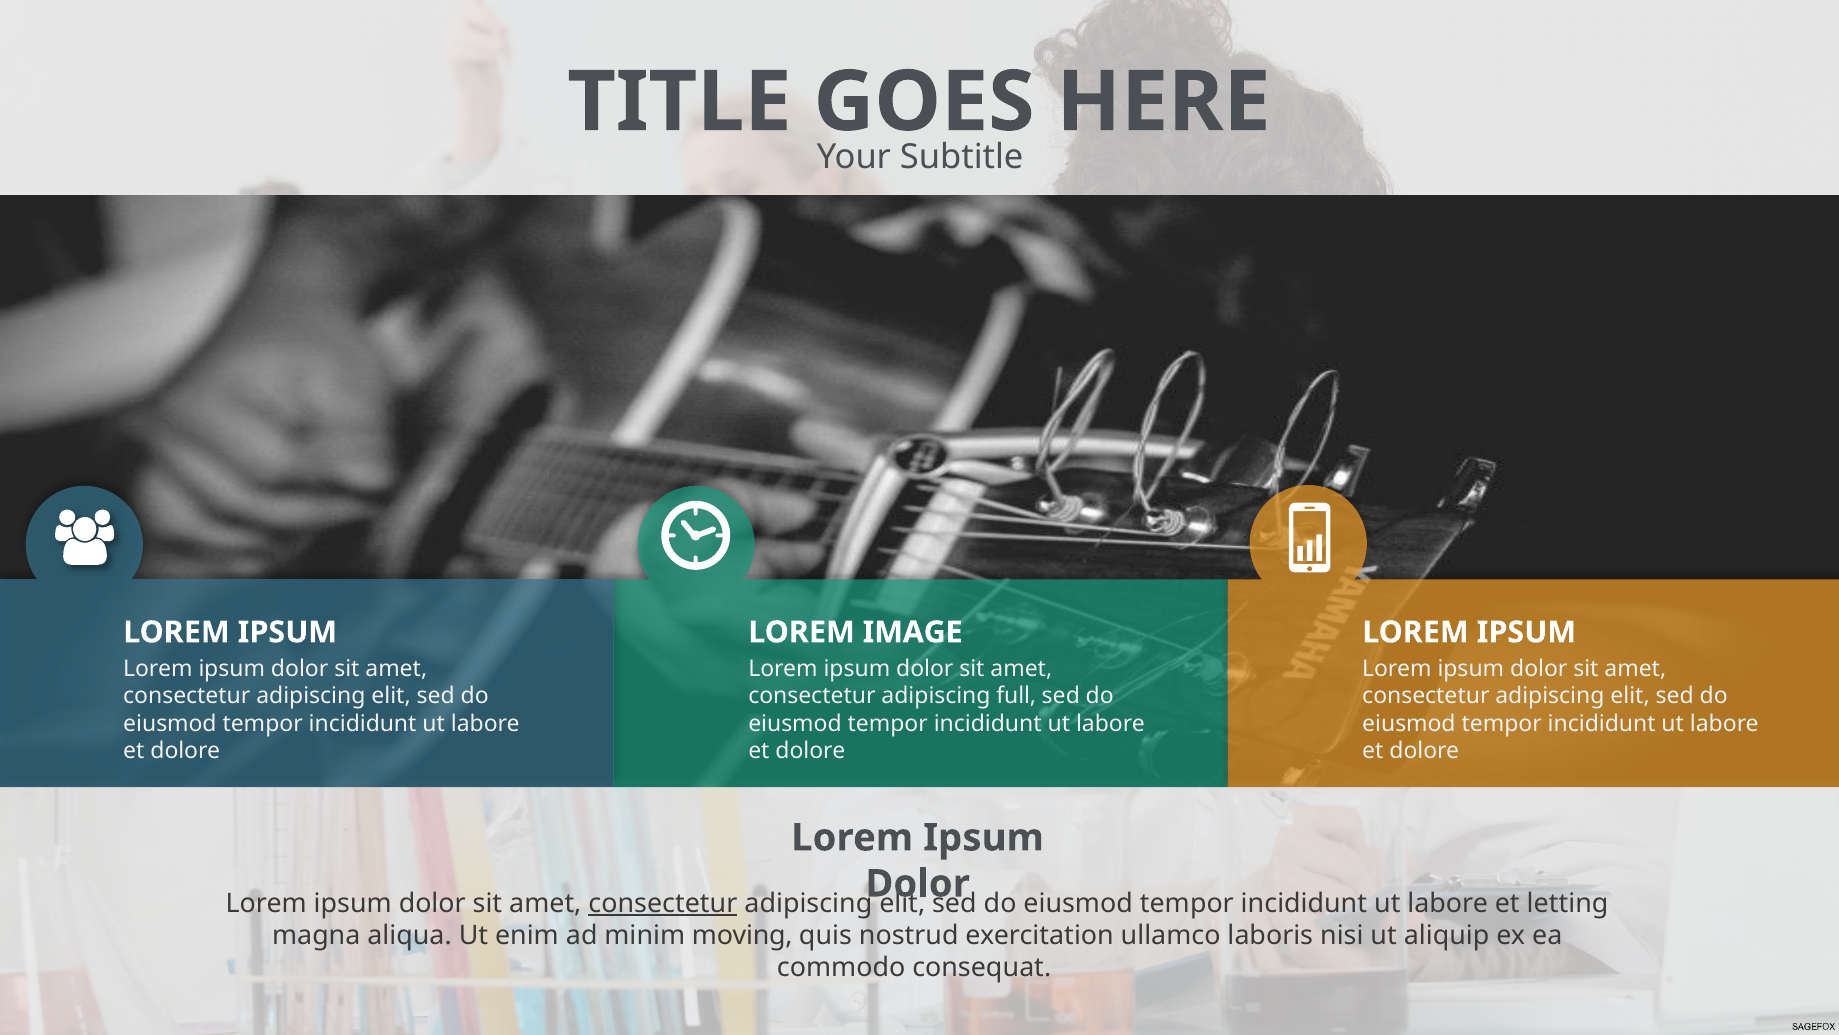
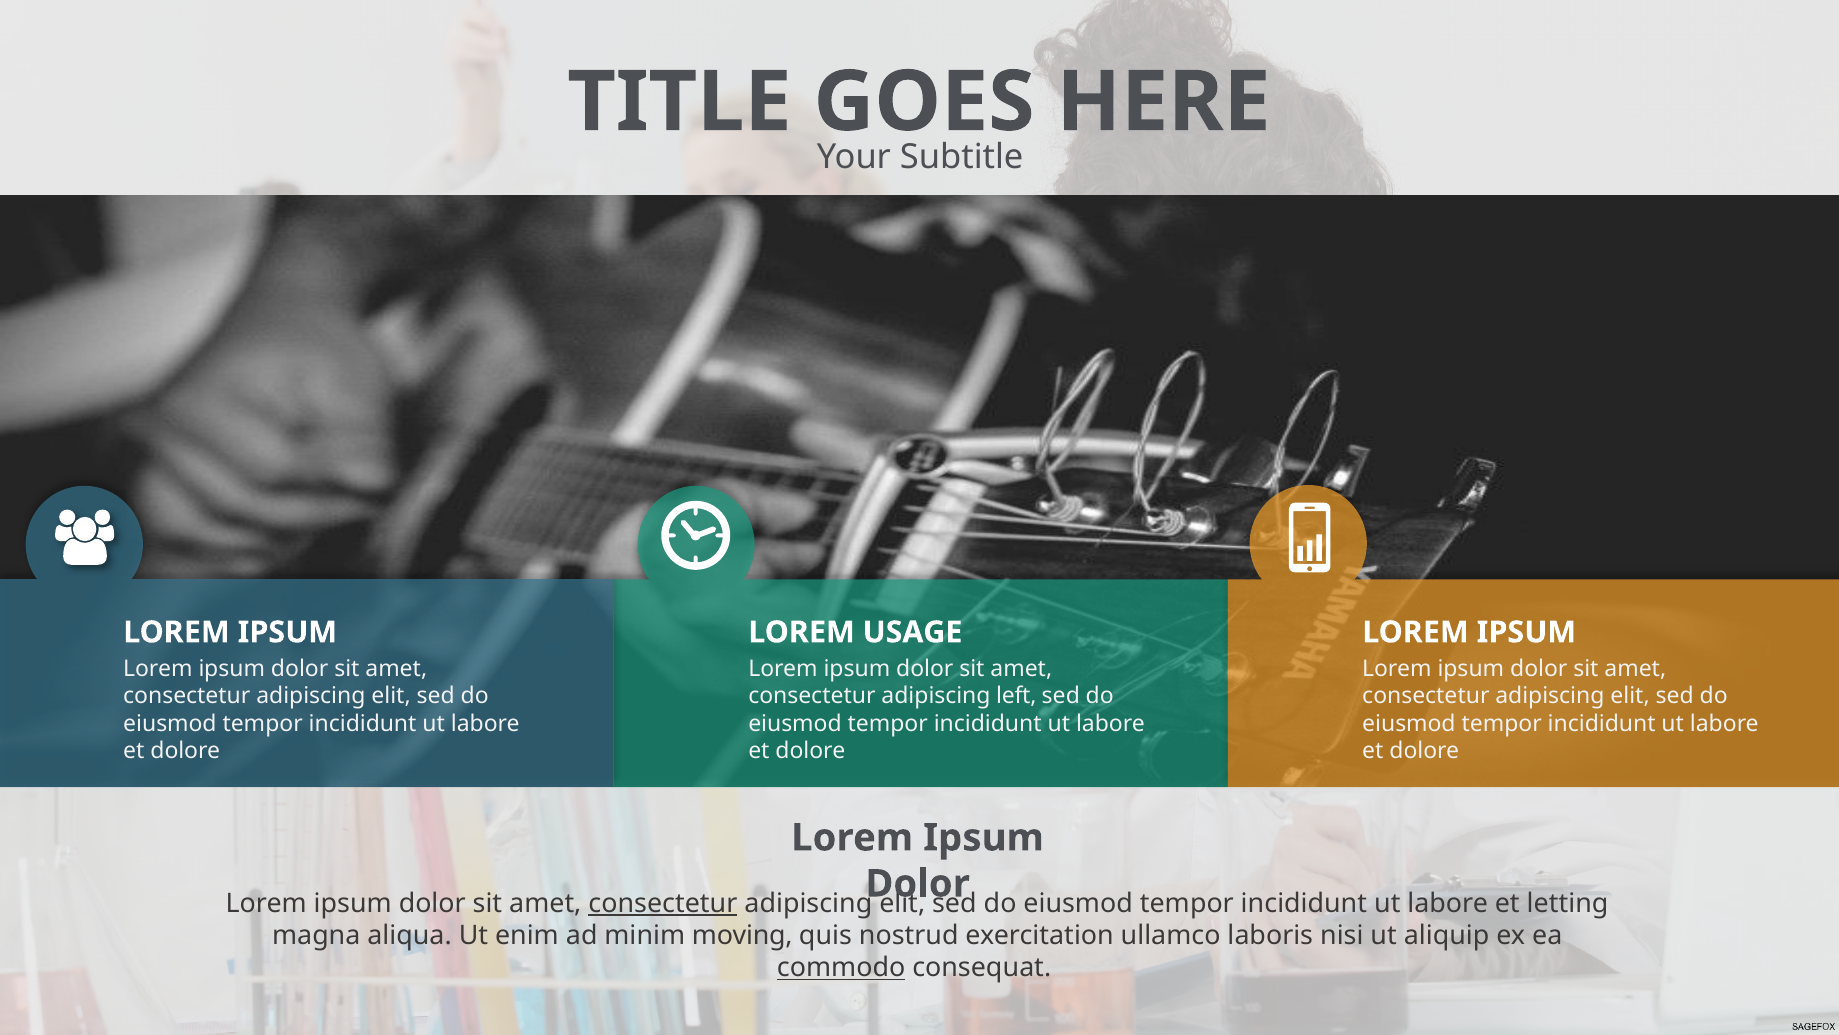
IMAGE: IMAGE -> USAGE (913, 632)
full: full -> left (1016, 696)
commodo underline: none -> present (841, 967)
